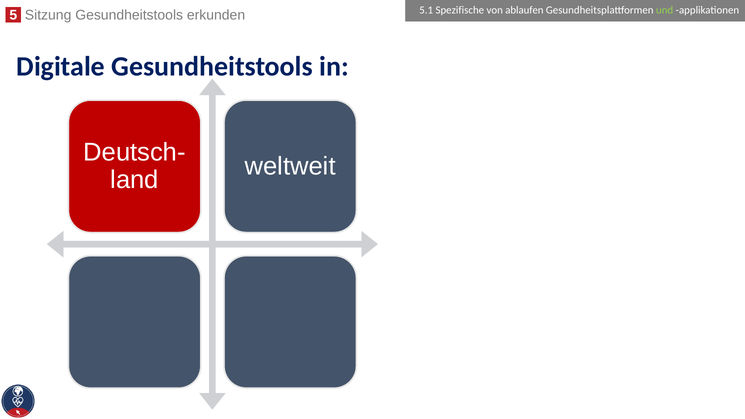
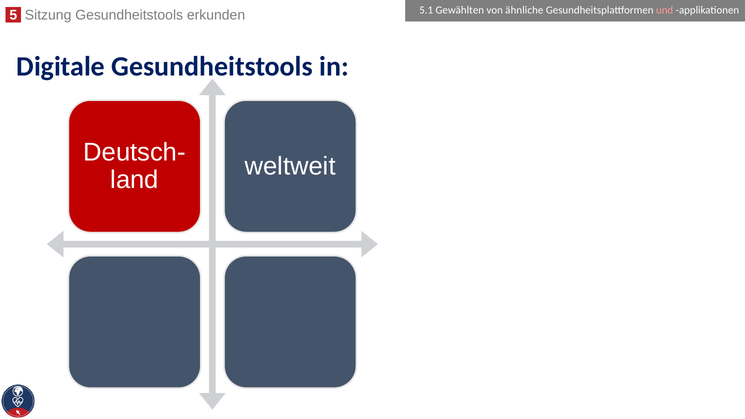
Spezifische: Spezifische -> Gewählten (460, 10)
ablaufen: ablaufen -> ähnliche (524, 10)
und colour: light green -> pink (665, 10)
